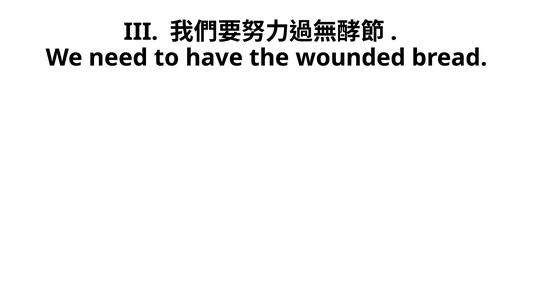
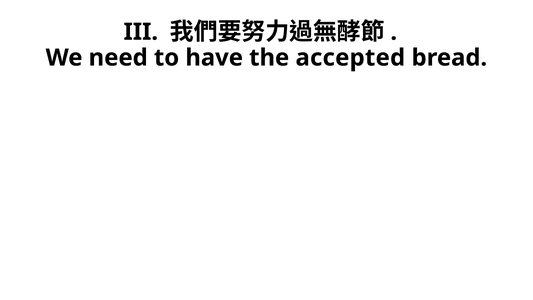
wounded: wounded -> accepted (350, 58)
